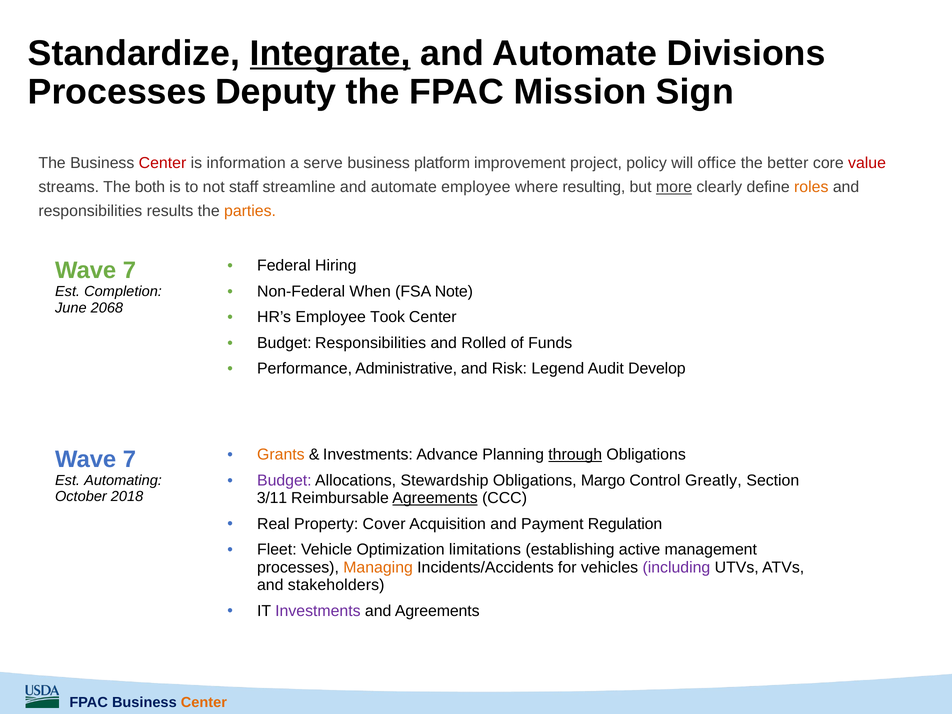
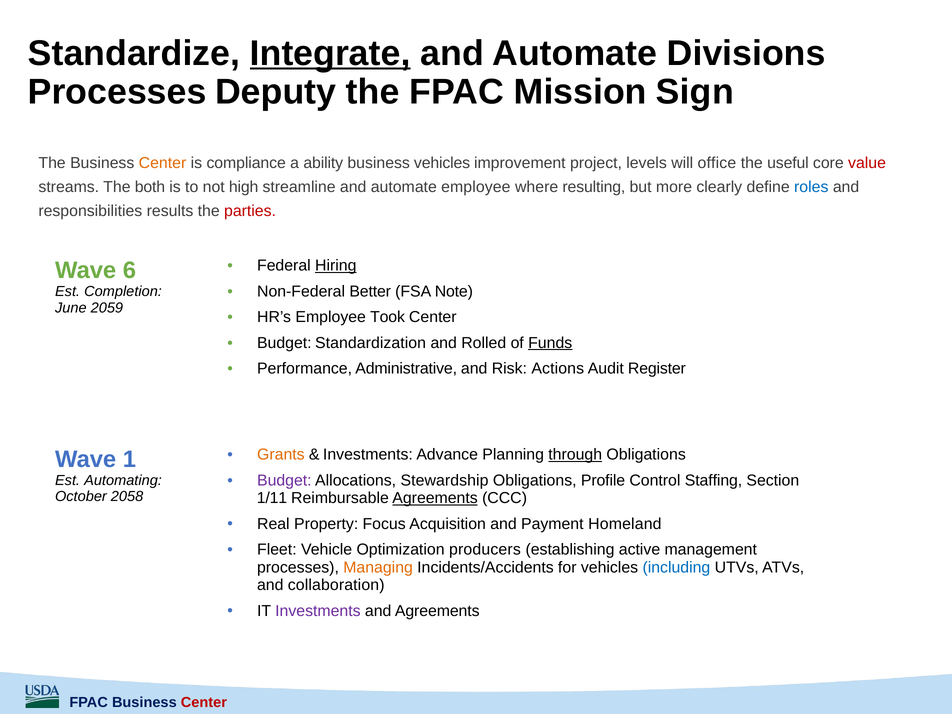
Center colour: red -> orange (163, 163)
information: information -> compliance (246, 163)
serve: serve -> ability (323, 163)
business platform: platform -> vehicles (442, 163)
policy: policy -> levels (647, 163)
better: better -> useful (788, 163)
staff: staff -> high (244, 187)
more underline: present -> none (674, 187)
roles colour: orange -> blue (811, 187)
parties colour: orange -> red (250, 211)
Hiring underline: none -> present (336, 266)
7: 7 -> 6 (129, 270)
When: When -> Better (370, 291)
2068: 2068 -> 2059 (107, 308)
Budget Responsibilities: Responsibilities -> Standardization (371, 343)
Funds underline: none -> present (550, 343)
Legend: Legend -> Actions (558, 369)
Develop: Develop -> Register (657, 369)
7: 7 -> 1 (129, 459)
Margo: Margo -> Profile (603, 480)
Greatly: Greatly -> Staffing (714, 480)
2018: 2018 -> 2058 (127, 497)
3/11: 3/11 -> 1/11 (272, 498)
Cover: Cover -> Focus (384, 524)
Regulation: Regulation -> Homeland (625, 524)
limitations: limitations -> producers (485, 550)
including colour: purple -> blue (676, 567)
stakeholders: stakeholders -> collaboration (336, 585)
Center colour: orange -> red (204, 703)
